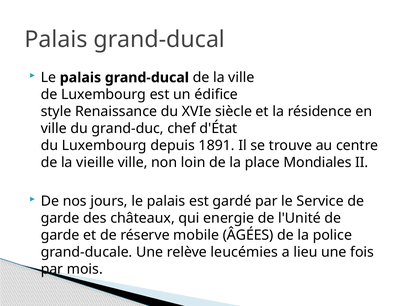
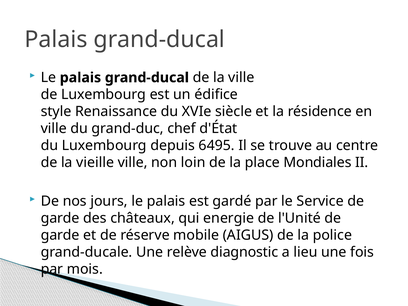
1891: 1891 -> 6495 (217, 146)
ÂGÉES: ÂGÉES -> AIGUS (248, 235)
leucémies: leucémies -> diagnostic (244, 252)
